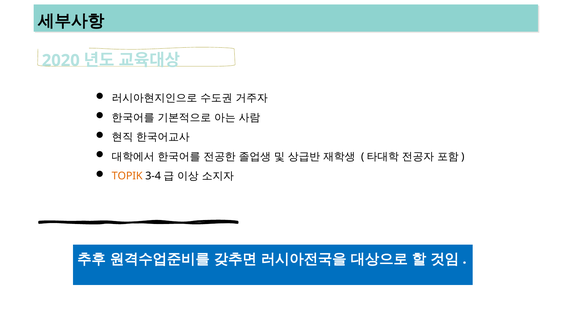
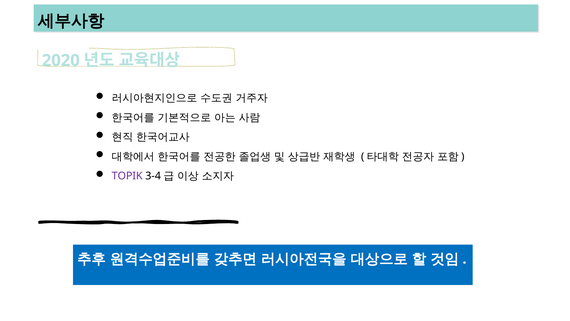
TOPIK colour: orange -> purple (127, 176)
